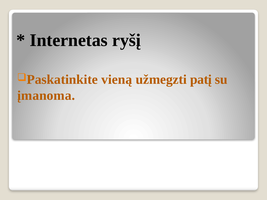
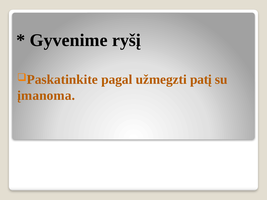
Internetas: Internetas -> Gyvenime (69, 40)
vieną: vieną -> pagal (117, 80)
